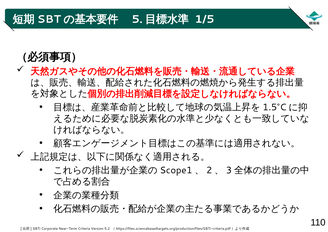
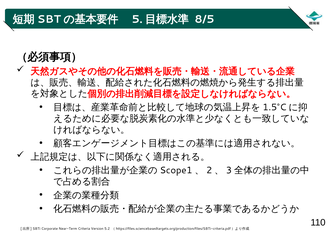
1/5: 1/5 -> 8/5 (204, 19)
